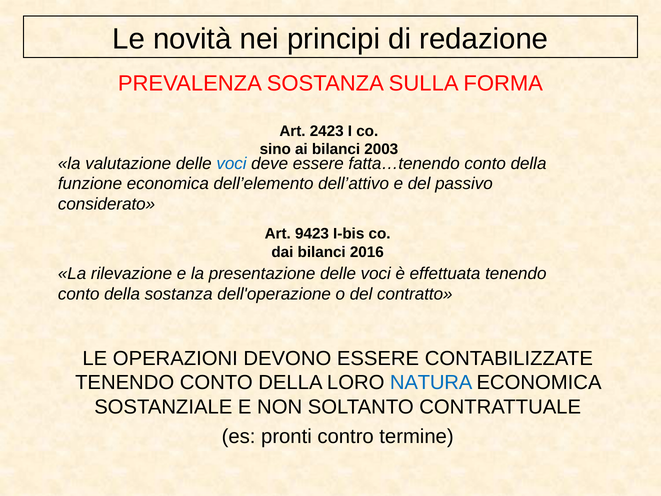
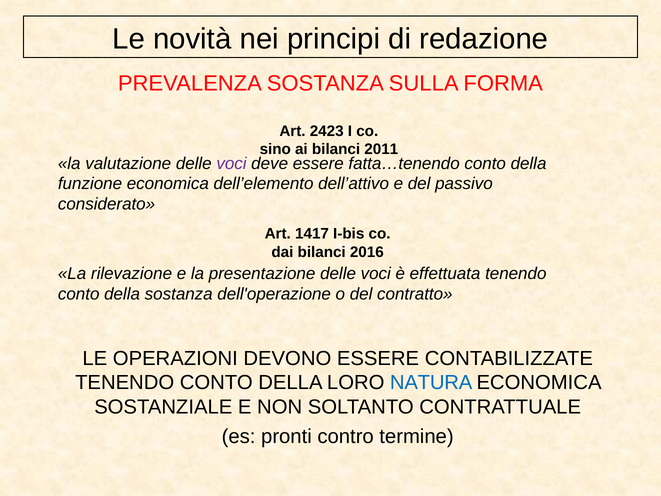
2003: 2003 -> 2011 (381, 149)
voci colour: blue -> purple (231, 163)
9423: 9423 -> 1417 (312, 234)
